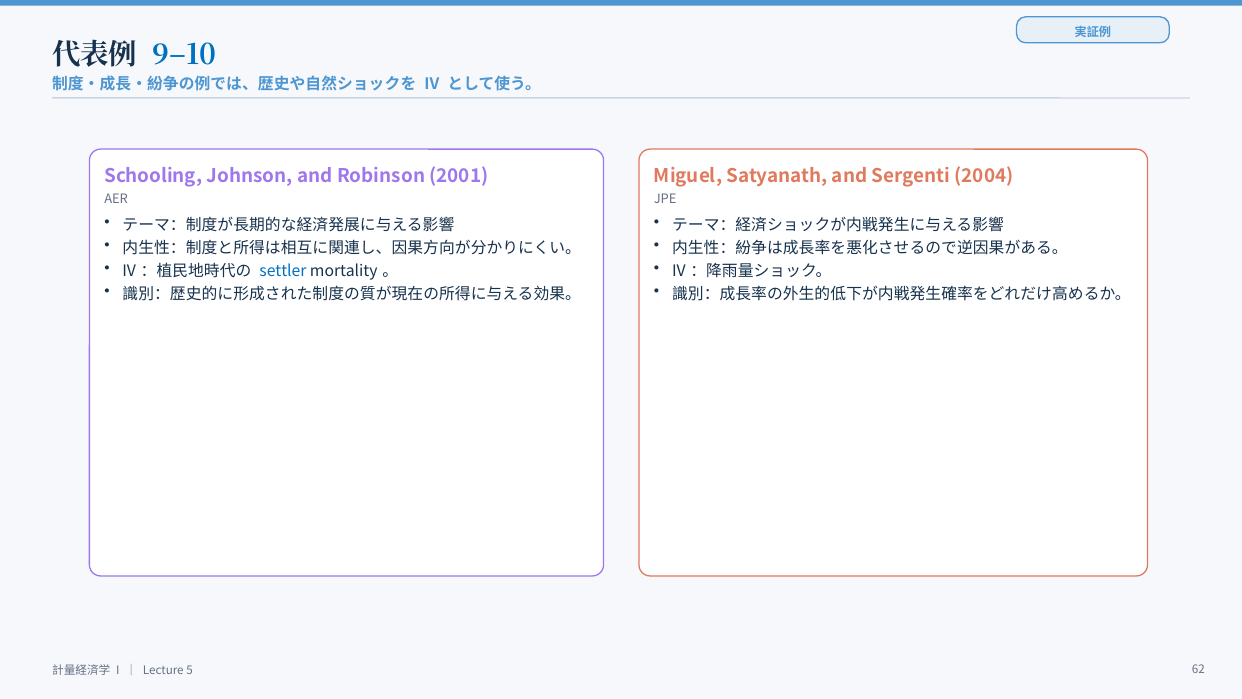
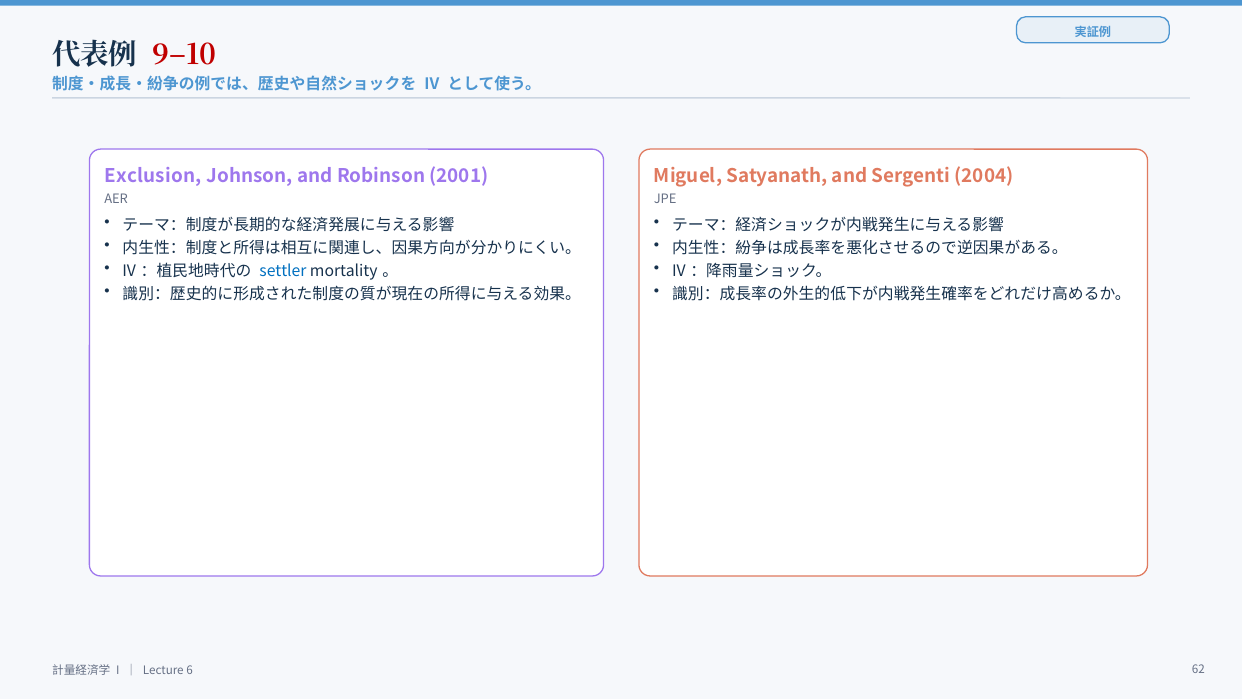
9–10 colour: blue -> red (184, 55)
Schooling: Schooling -> Exclusion (153, 176)
5: 5 -> 6 (190, 670)
